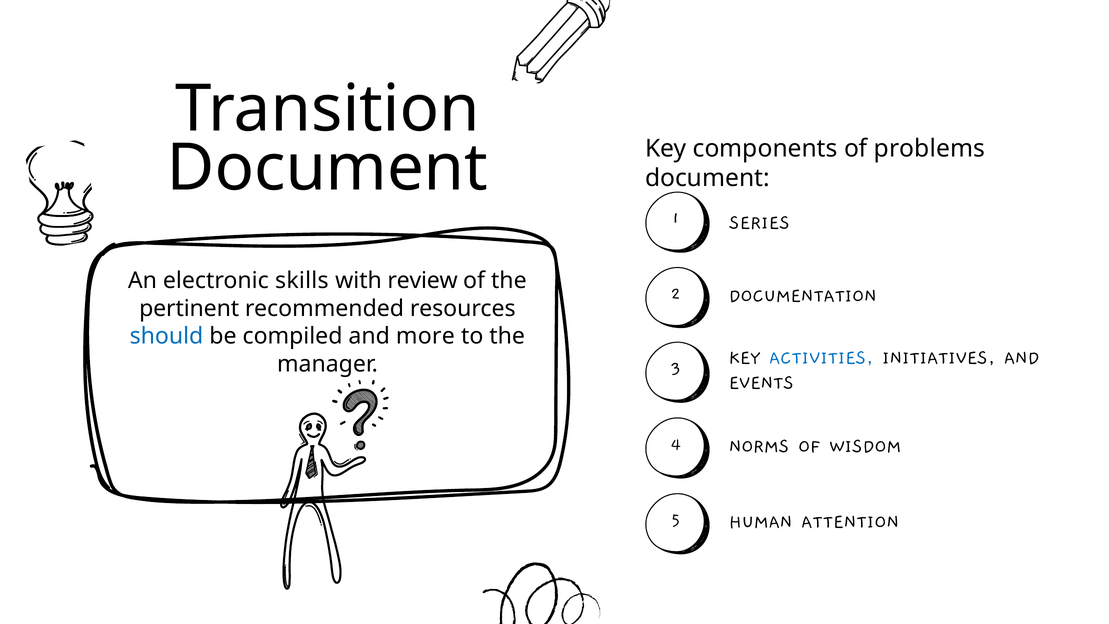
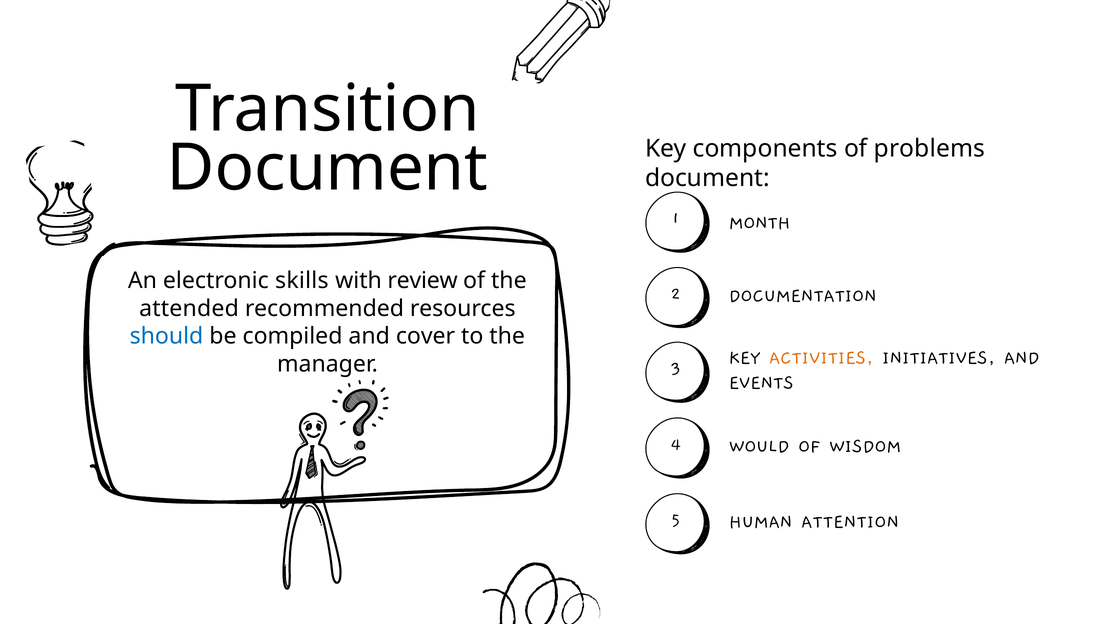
SERIES: SERIES -> MONTH (760, 222)
pertinent: pertinent -> attended (189, 308)
more: more -> cover (426, 336)
ACTIVITIES colour: blue -> orange (821, 357)
NORMS: NORMS -> WOULD (759, 445)
